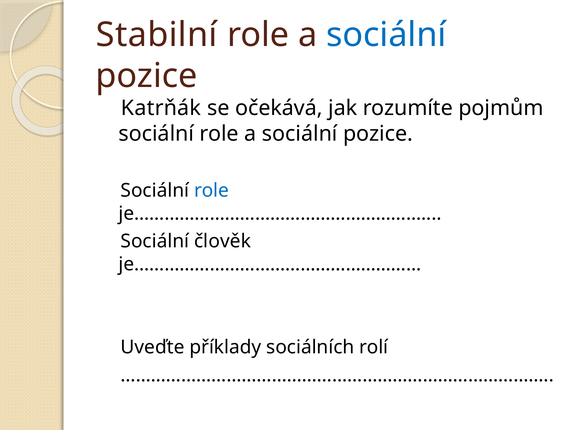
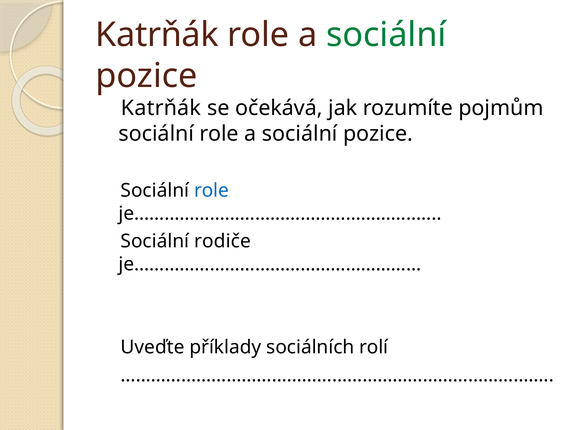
Stabilní: Stabilní -> Katrňák (157, 35)
sociální colour: blue -> green (386, 35)
člověk: člověk -> rodiče (222, 241)
